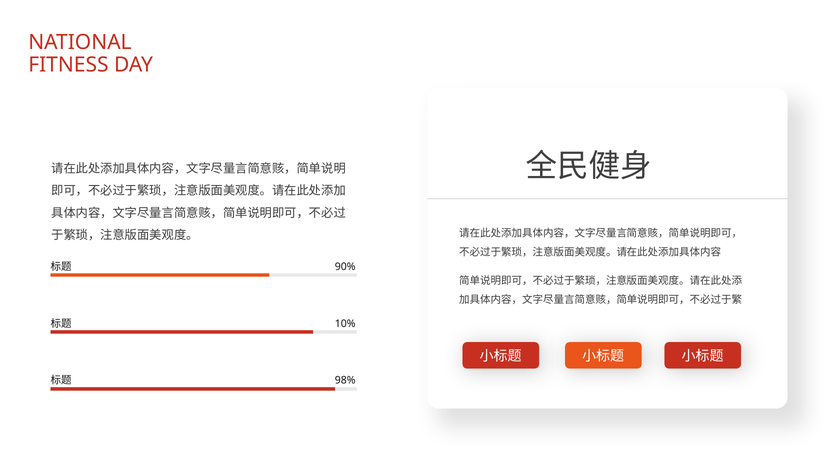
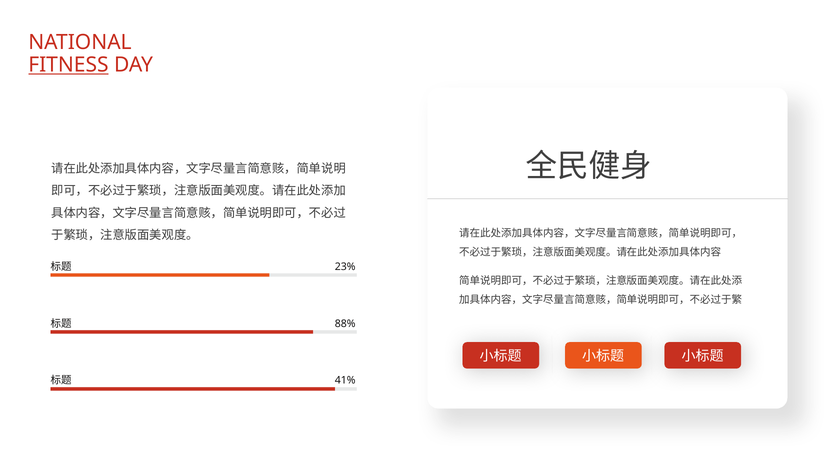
FITNESS underline: none -> present (68, 65)
90%: 90% -> 23% (345, 266)
10%: 10% -> 88% (345, 323)
98%: 98% -> 41% (345, 380)
